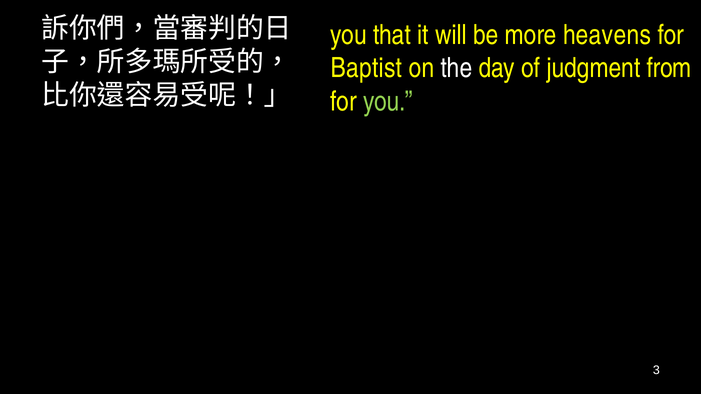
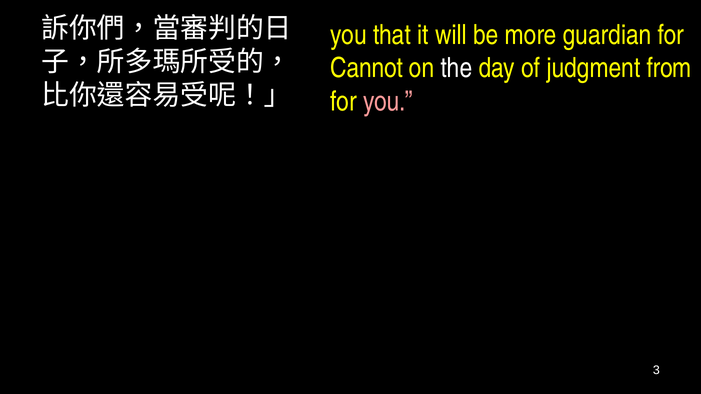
heavens: heavens -> guardian (607, 35)
Baptist: Baptist -> Cannot (367, 68)
you colour: light green -> pink (388, 102)
